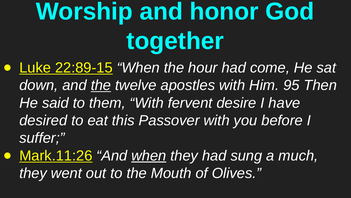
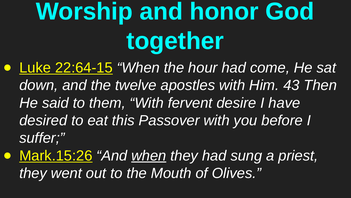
22:89-15: 22:89-15 -> 22:64-15 (84, 68)
the underline: present -> none (101, 85)
95: 95 -> 43 (291, 85)
Mark.11:26: Mark.11:26 -> Mark.15:26 (56, 155)
much: much -> priest (298, 155)
